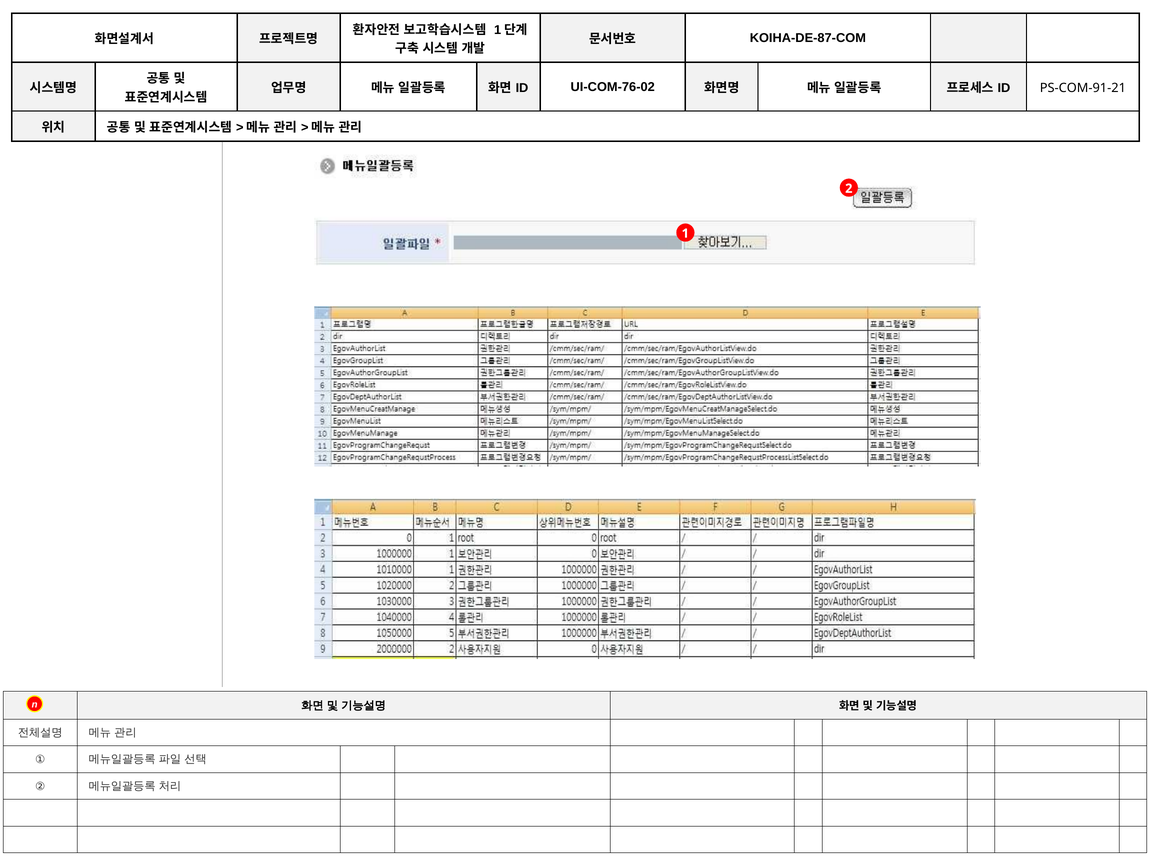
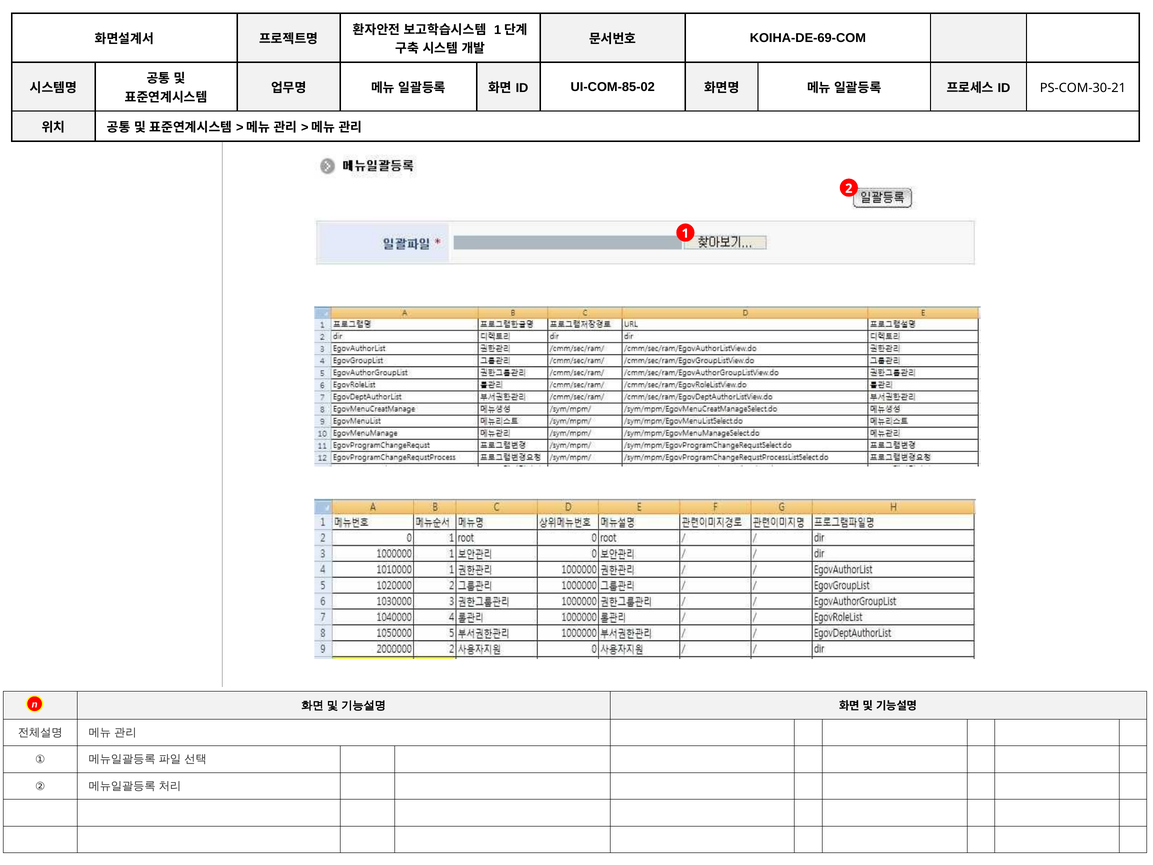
KOIHA-DE-87-COM: KOIHA-DE-87-COM -> KOIHA-DE-69-COM (808, 38)
UI-COM-76-02: UI-COM-76-02 -> UI-COM-85-02 (613, 87)
PS-COM-91-21: PS-COM-91-21 -> PS-COM-30-21 (1083, 88)
